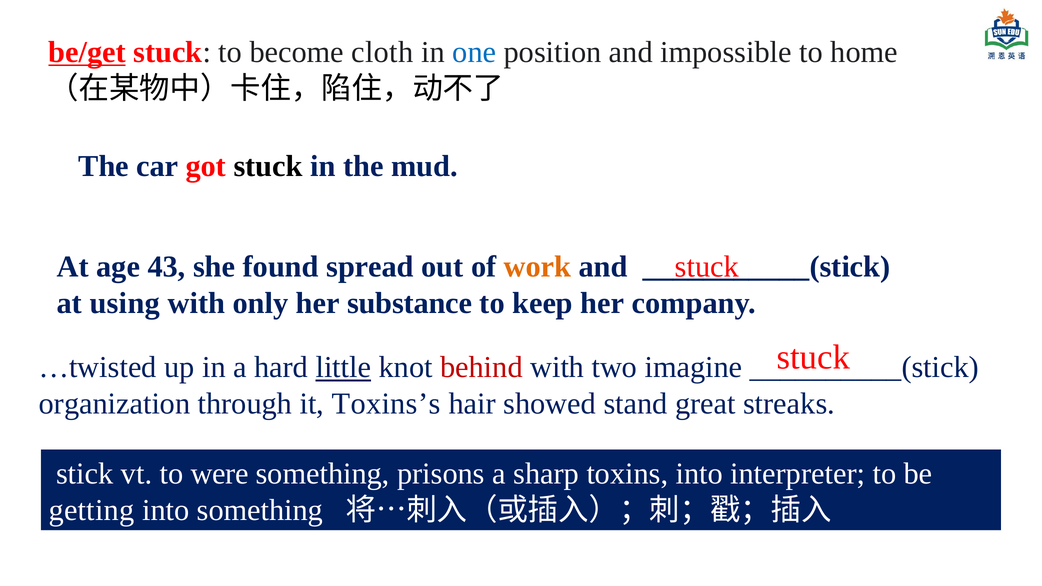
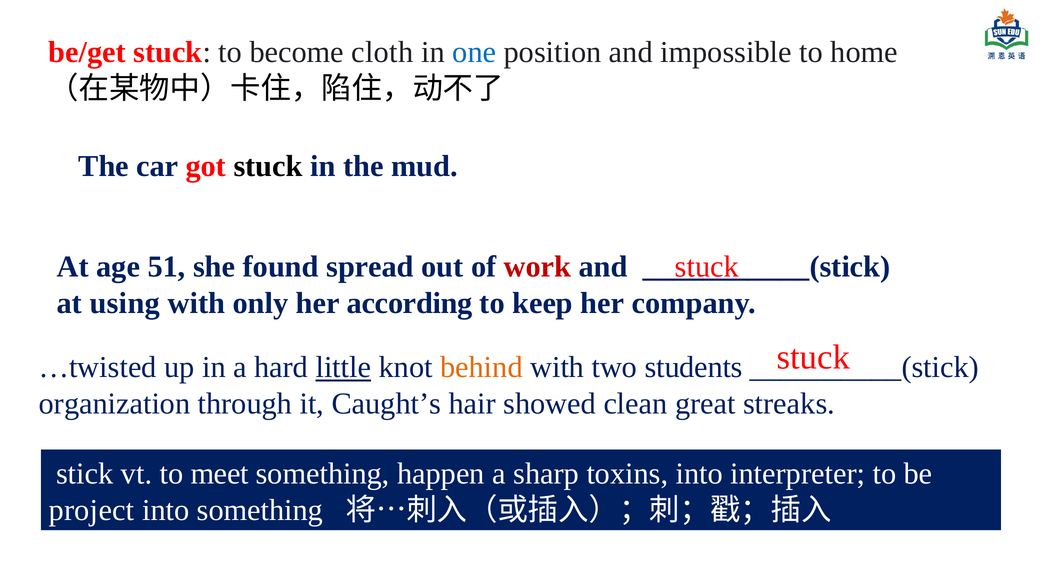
be/get underline: present -> none (87, 52)
43: 43 -> 51 (167, 267)
work colour: orange -> red (538, 267)
substance: substance -> according (410, 303)
behind colour: red -> orange (481, 367)
imagine: imagine -> students (694, 367)
Toxins’s: Toxins’s -> Caught’s (386, 404)
stand: stand -> clean (636, 404)
were: were -> meet (220, 474)
prisons: prisons -> happen (441, 474)
getting: getting -> project (91, 510)
